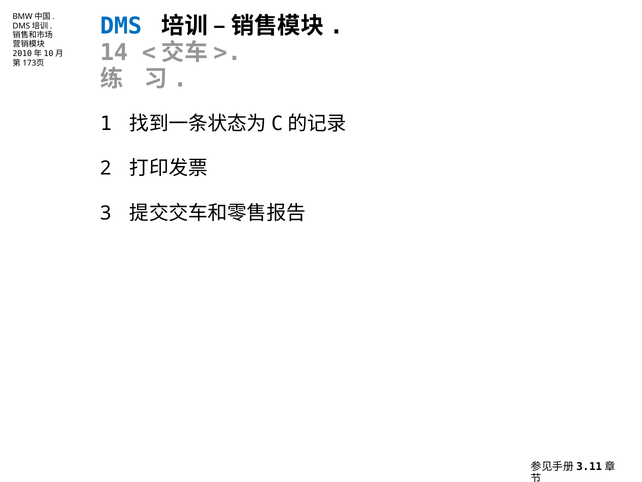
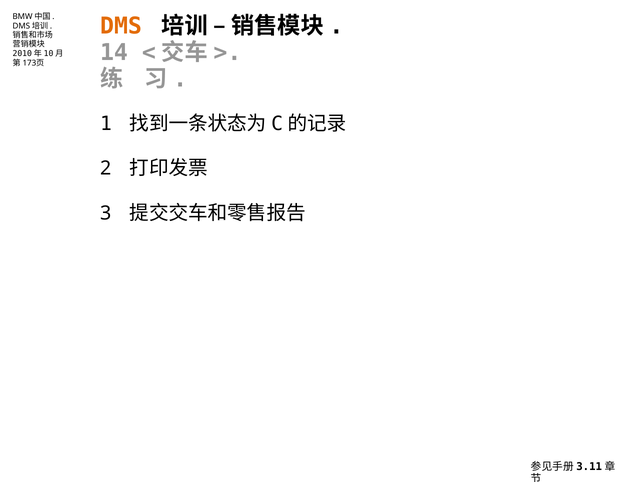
DMS colour: blue -> orange (121, 26)
